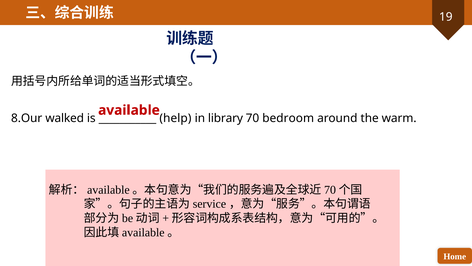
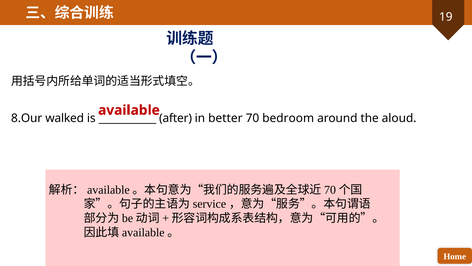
help: help -> after (176, 118)
library: library -> better (225, 118)
warm: warm -> aloud (399, 118)
